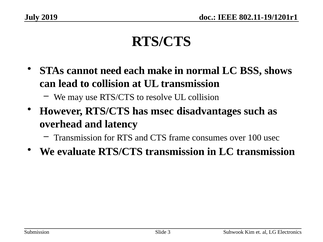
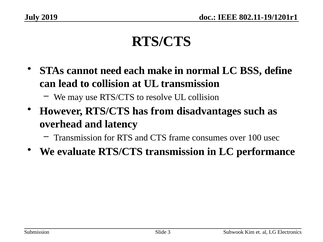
shows: shows -> define (278, 71)
msec: msec -> from (162, 111)
LC transmission: transmission -> performance (266, 152)
